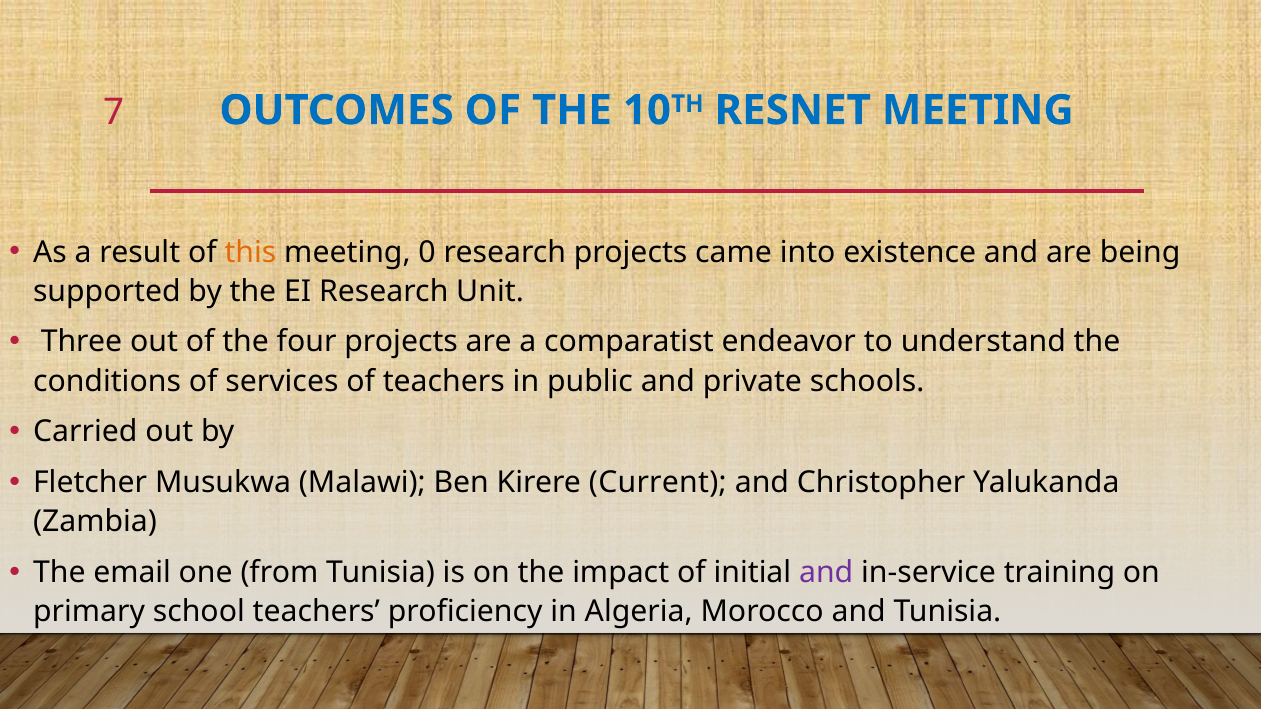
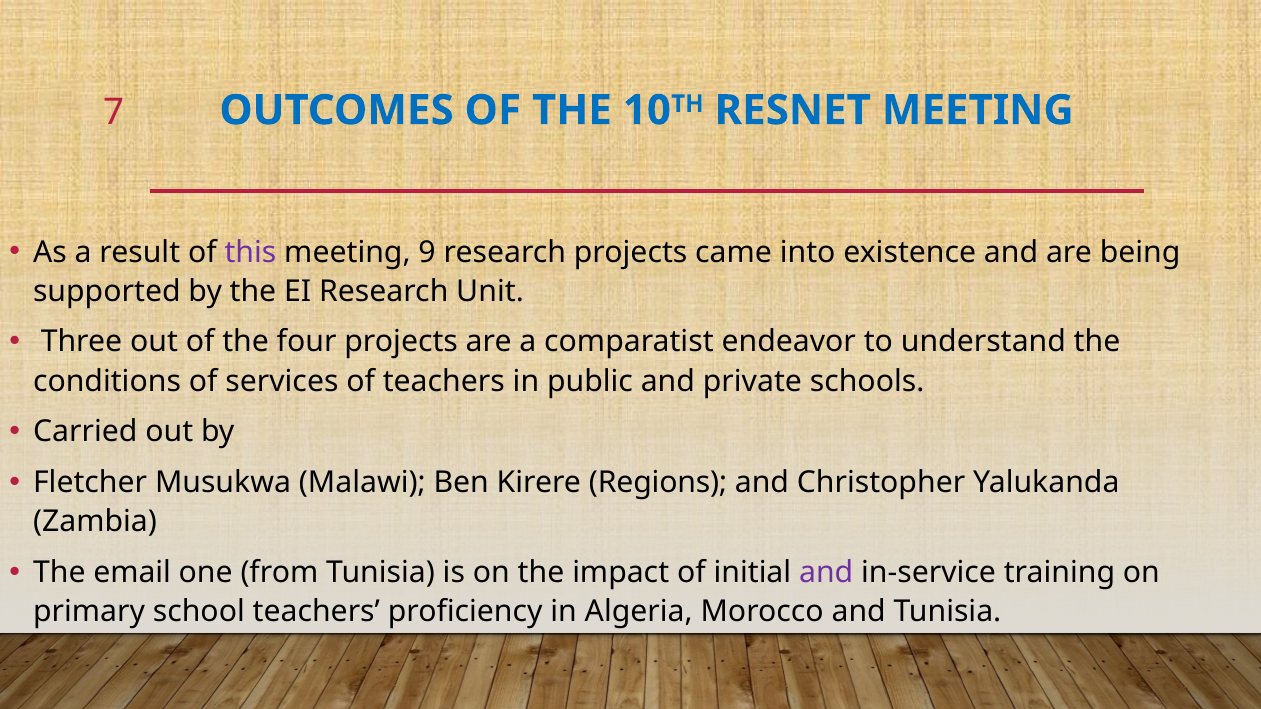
this colour: orange -> purple (250, 252)
0: 0 -> 9 (427, 252)
Current: Current -> Regions (658, 483)
